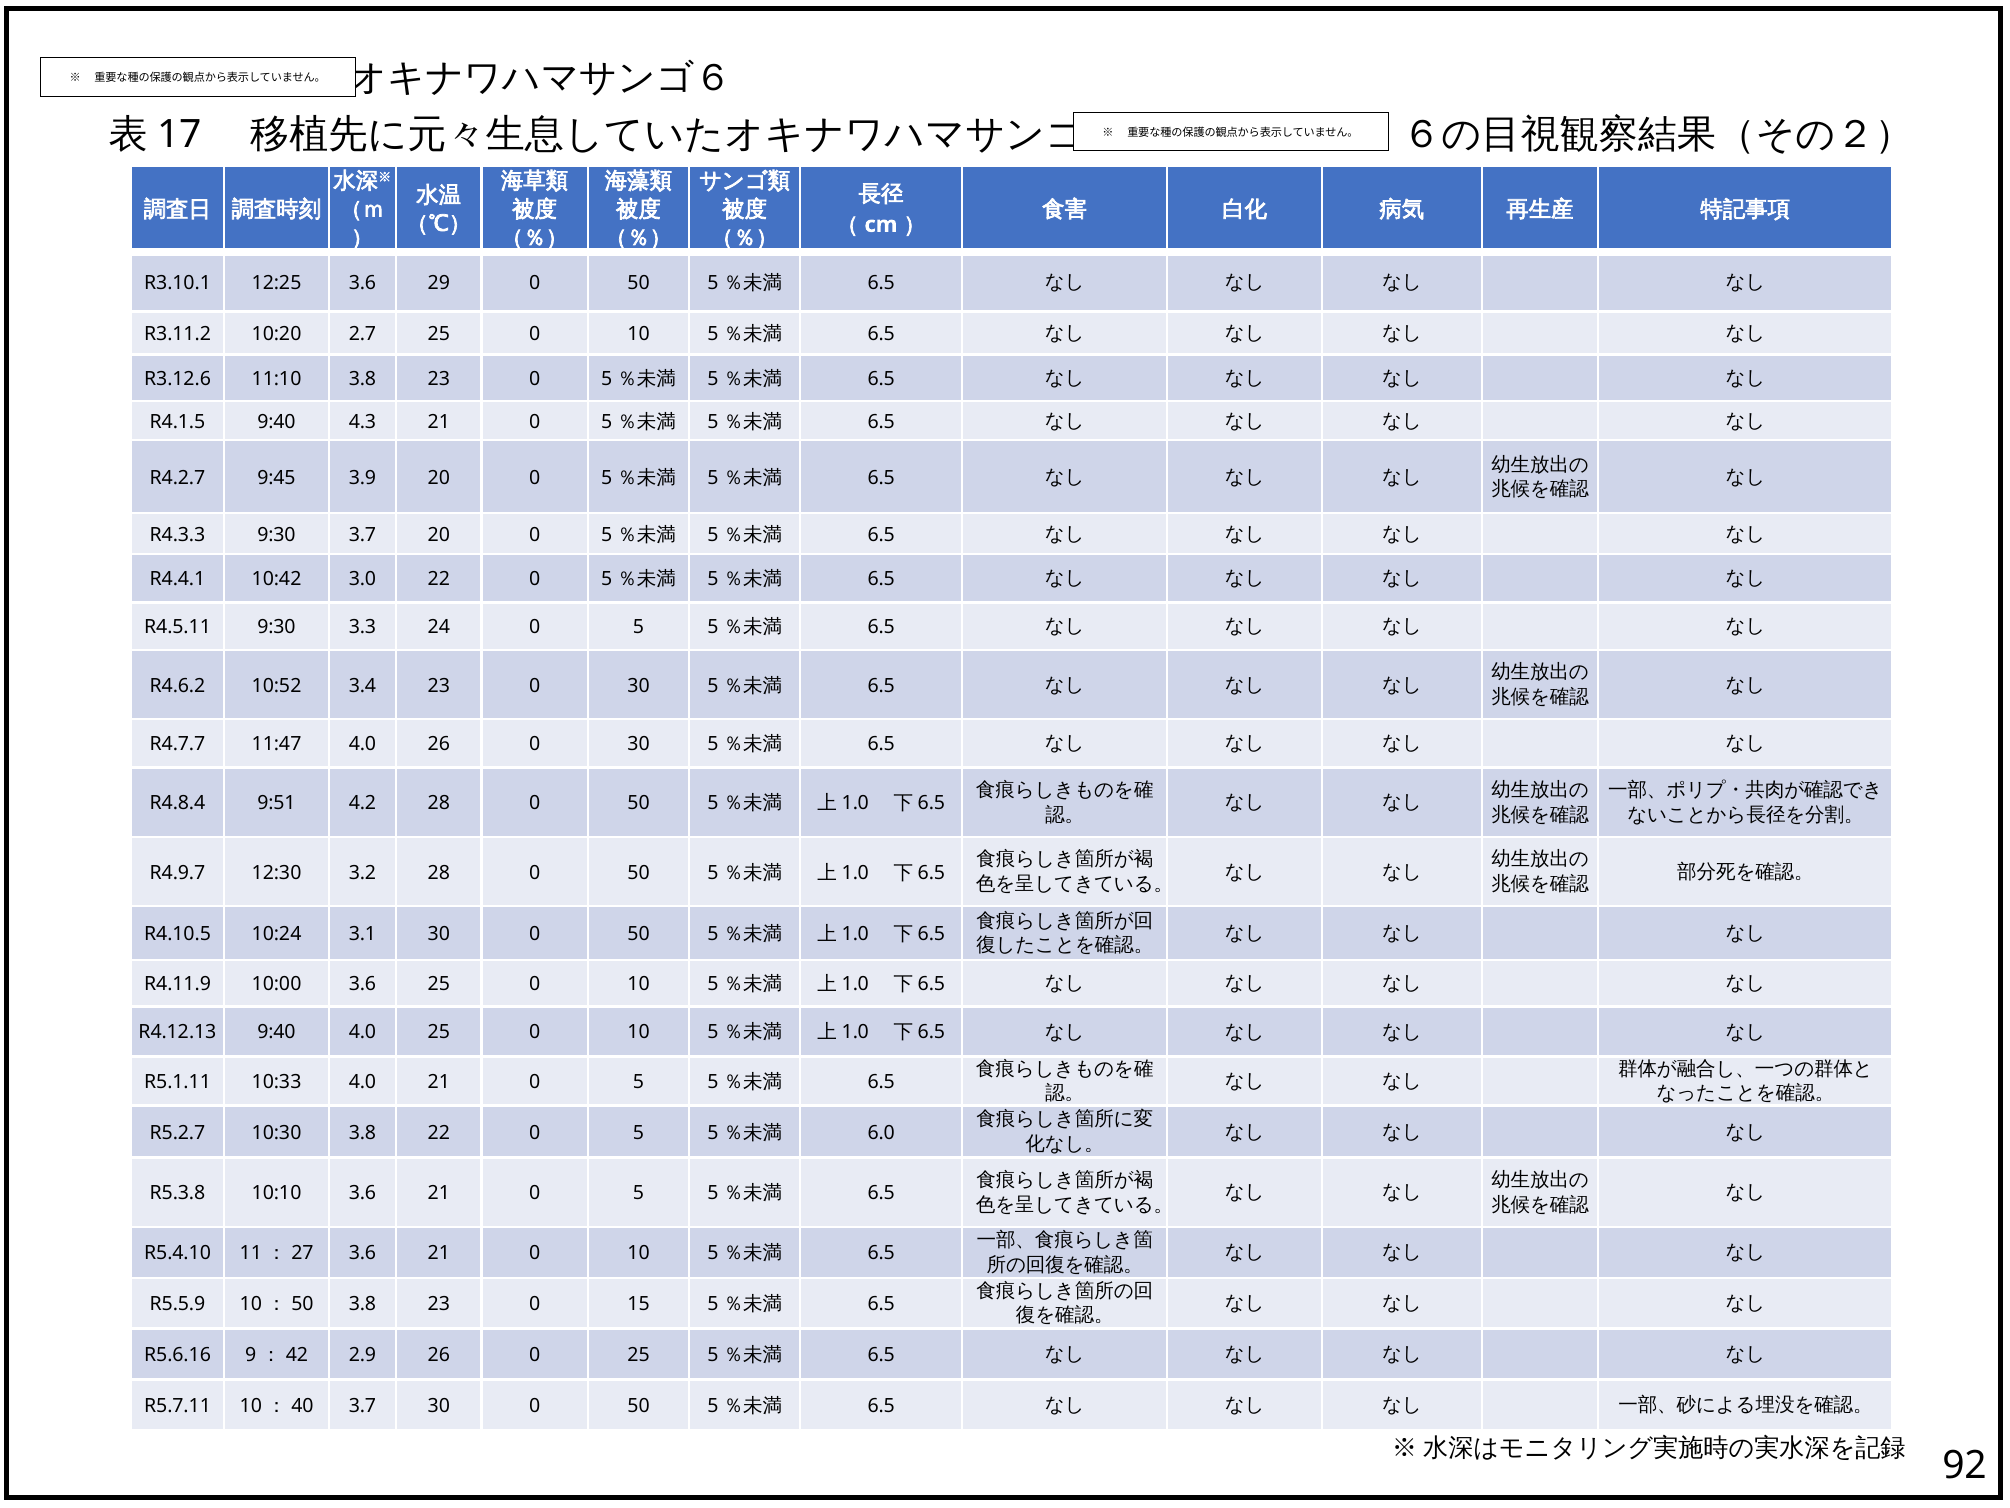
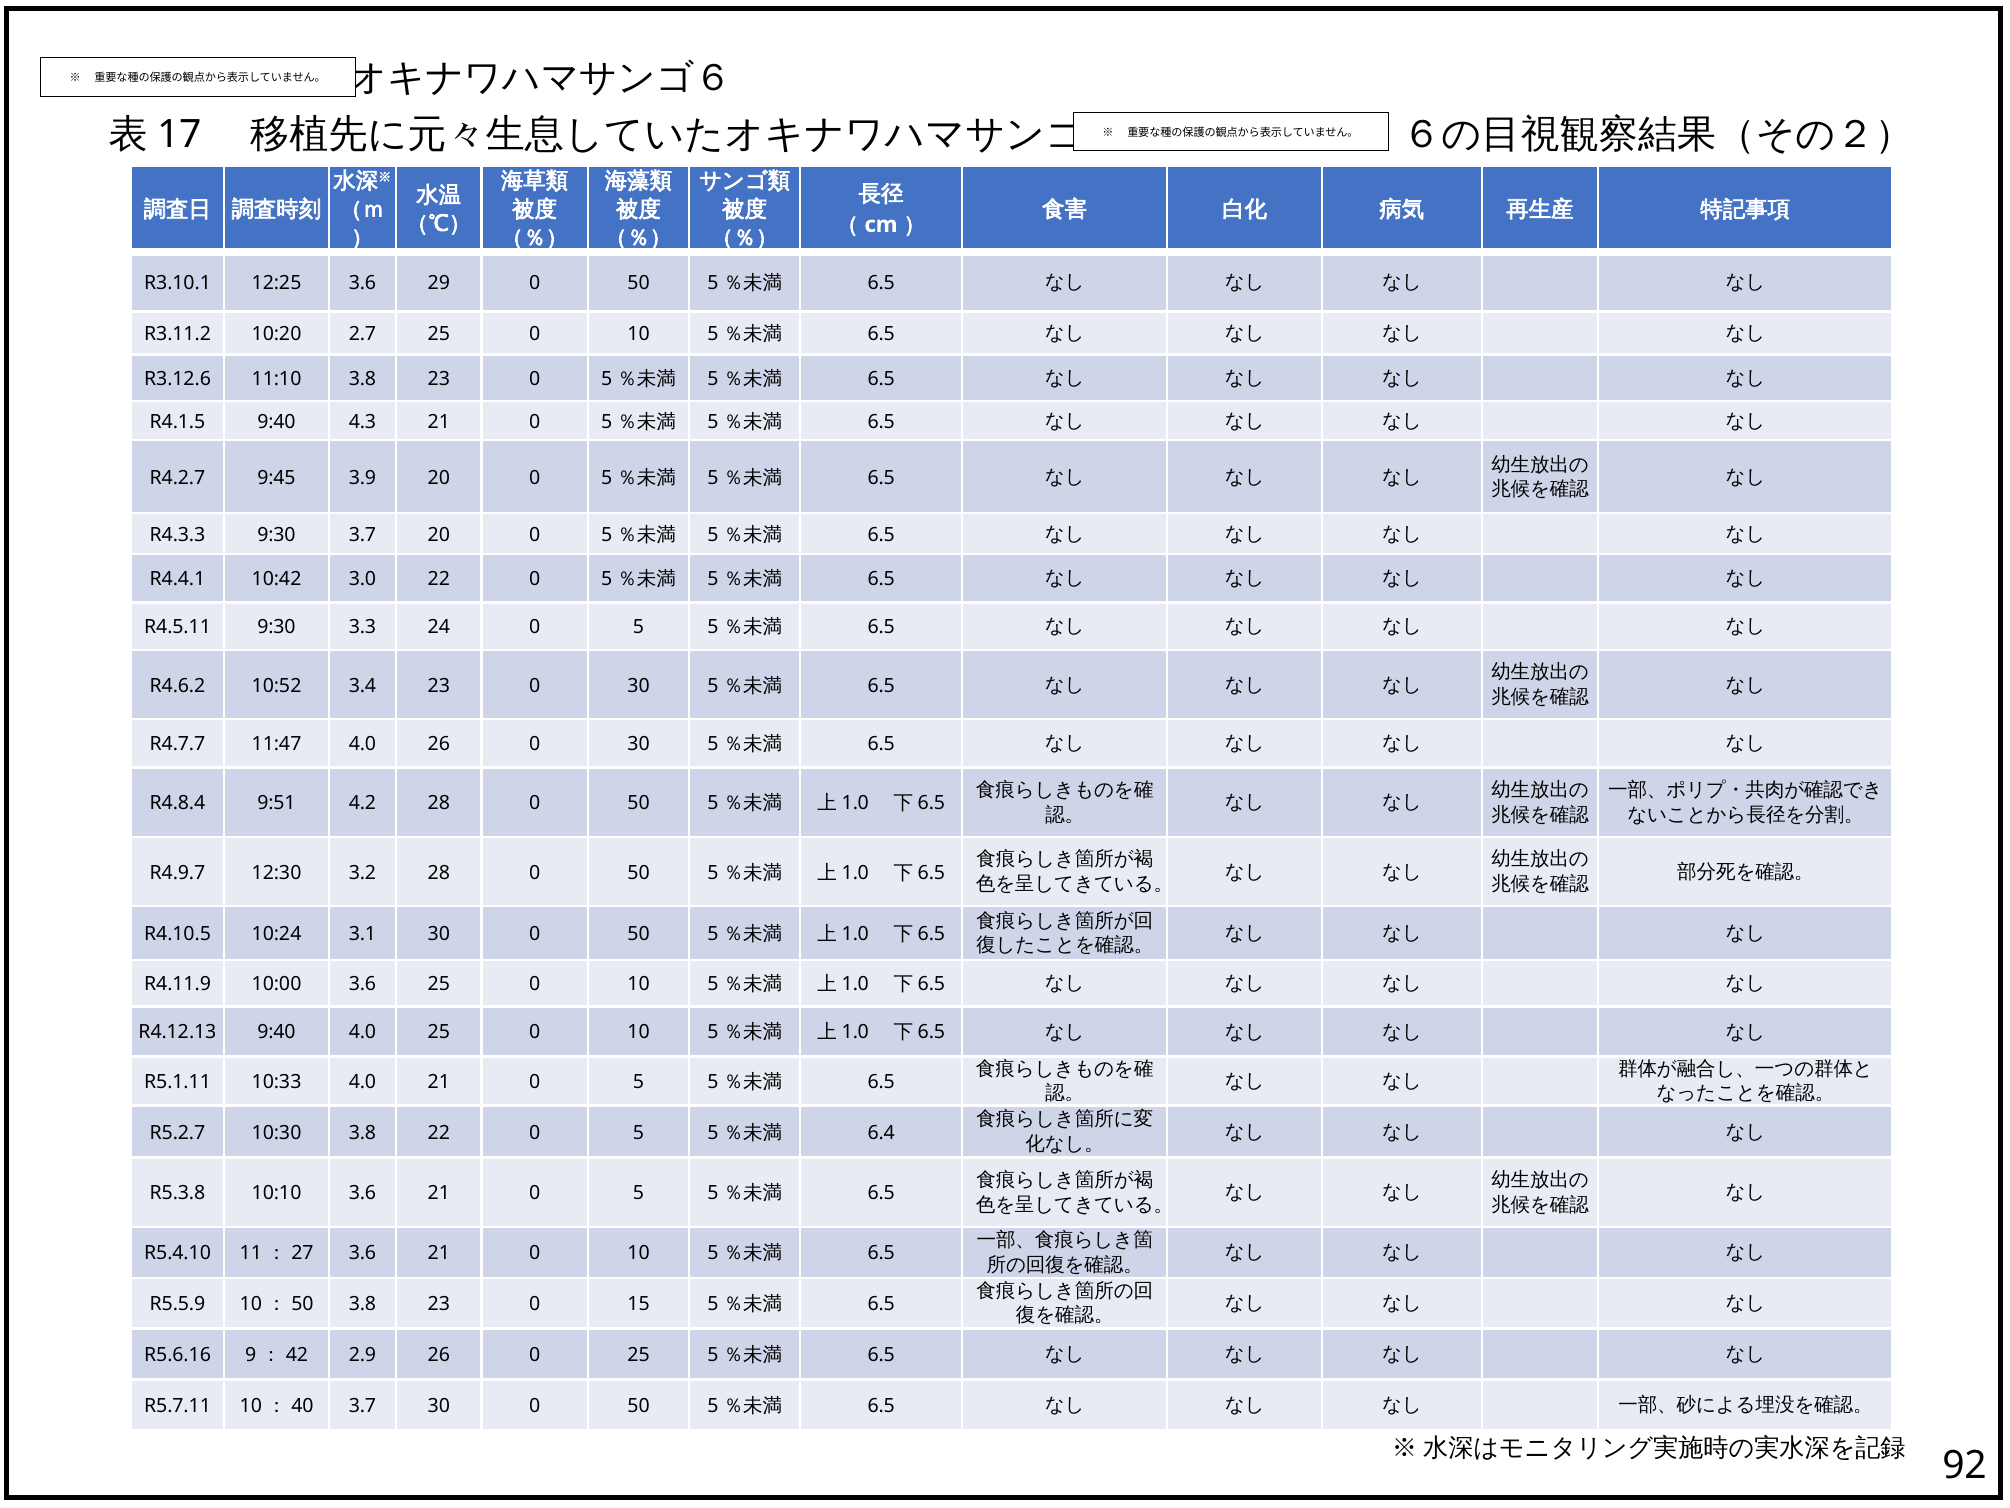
6.0: 6.0 -> 6.4 (881, 1132)
